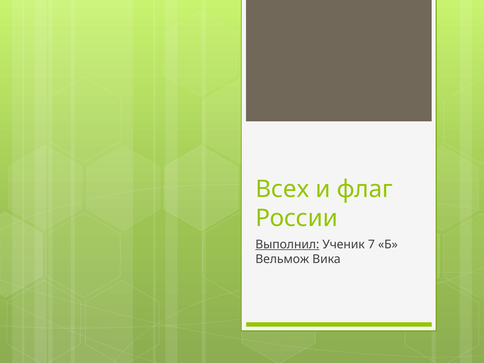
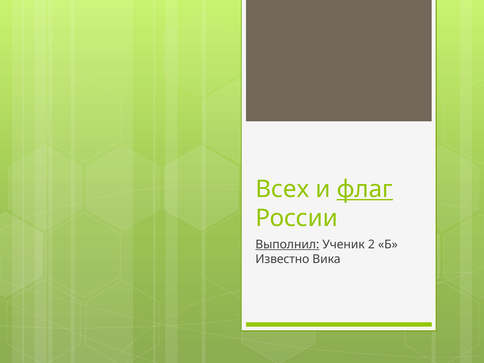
флаг underline: none -> present (365, 189)
7: 7 -> 2 (371, 245)
Вельмож: Вельмож -> Известно (282, 259)
